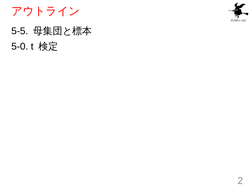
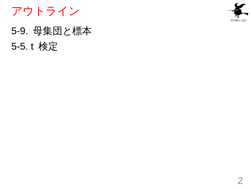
5-5: 5-5 -> 5-9 (20, 31)
5-0: 5-0 -> 5-5 (20, 46)
